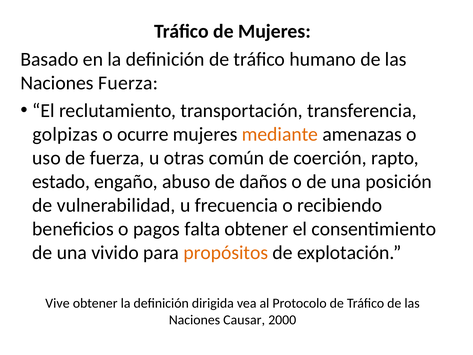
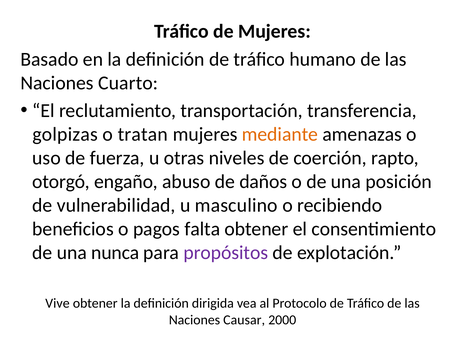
Naciones Fuerza: Fuerza -> Cuarto (128, 83)
ocurre: ocurre -> tratan (143, 134)
común: común -> niveles (237, 158)
estado: estado -> otorgó (61, 182)
frecuencia: frecuencia -> masculino (236, 205)
vivido: vivido -> nunca (115, 253)
propósitos colour: orange -> purple (226, 253)
